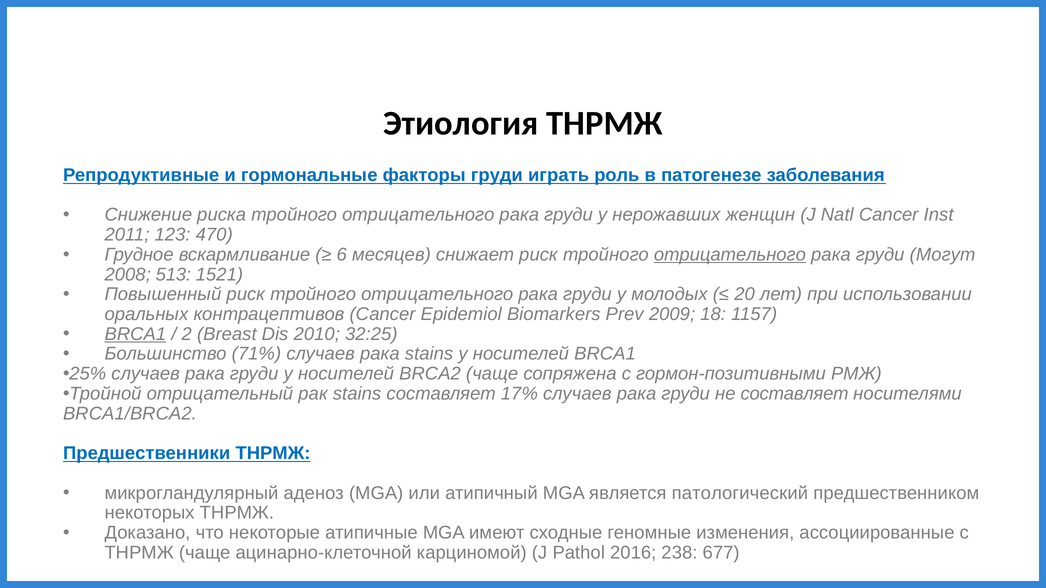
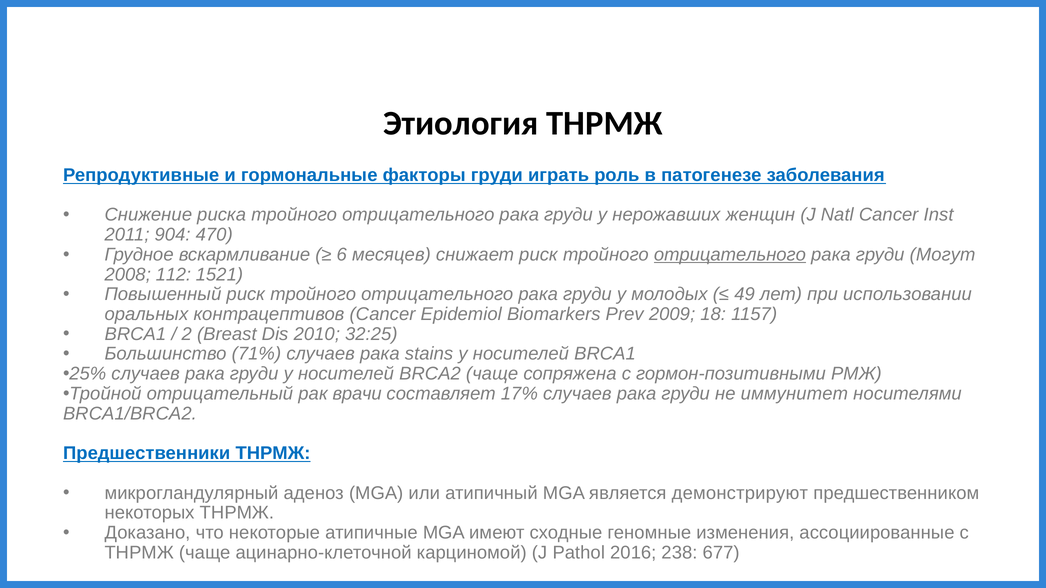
123: 123 -> 904 (173, 235)
513: 513 -> 112 (173, 275)
20: 20 -> 49 (745, 294)
BRCA1 underline: present -> none (135, 334)
рак stains: stains -> врачи (357, 394)
не составляет: составляет -> иммунитет (794, 394)
патологический: патологический -> демонстрируют (740, 493)
